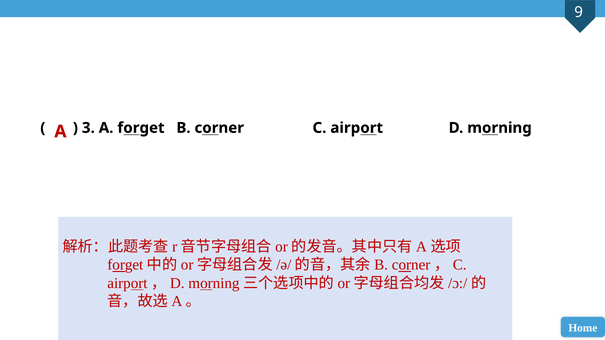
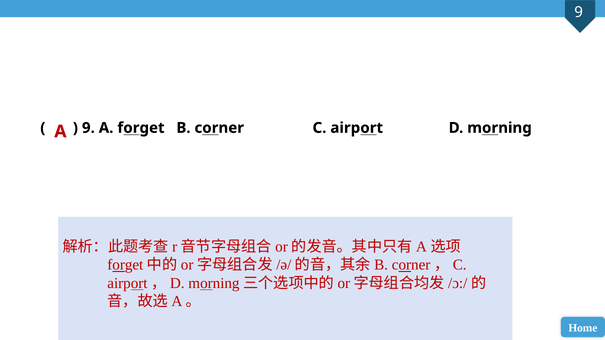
3: 3 -> 9 (88, 128)
